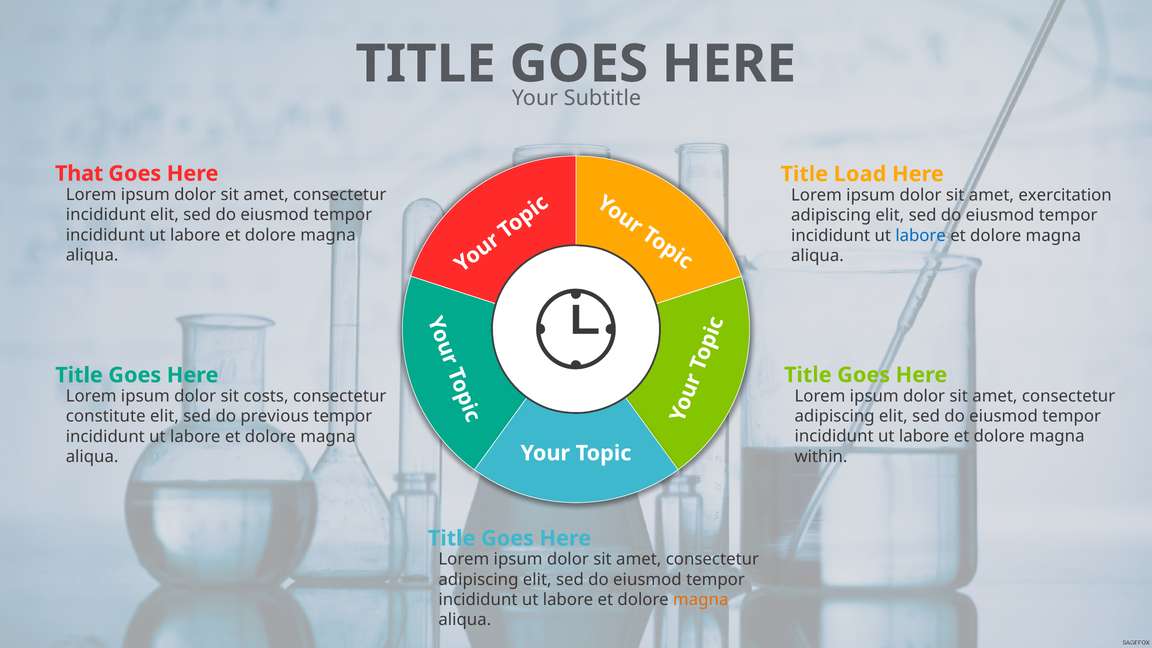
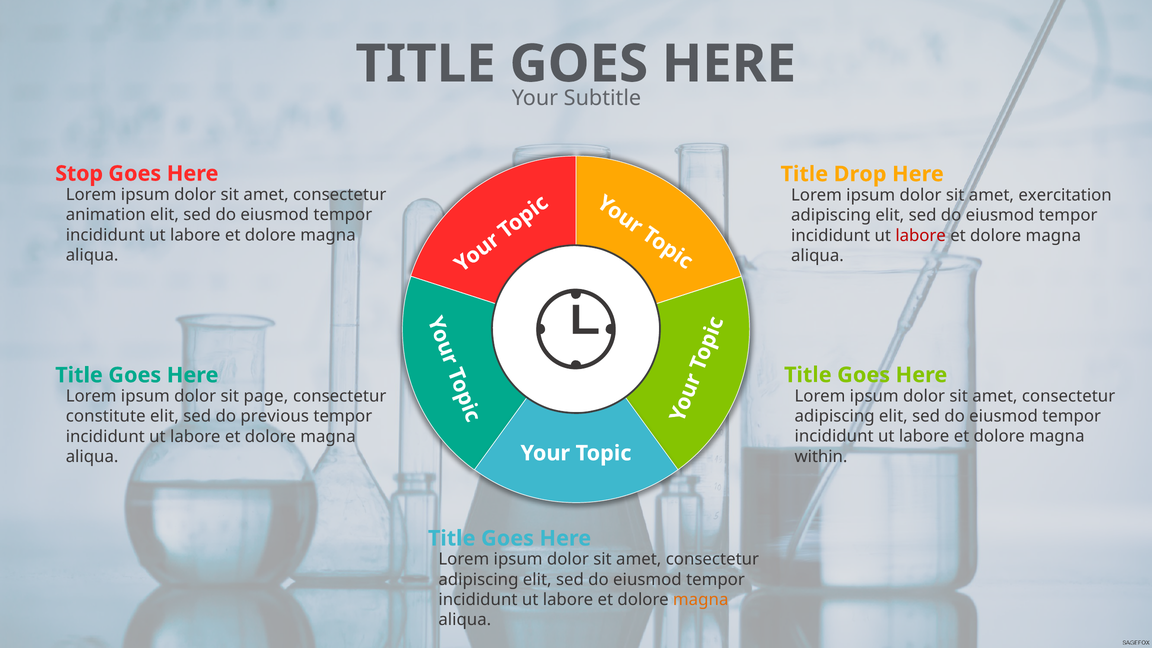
That: That -> Stop (79, 174)
Load: Load -> Drop (860, 174)
incididunt: incididunt -> animation (106, 215)
labore colour: blue -> red (921, 235)
costs: costs -> page (266, 396)
